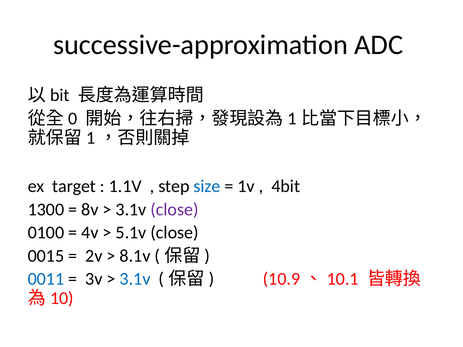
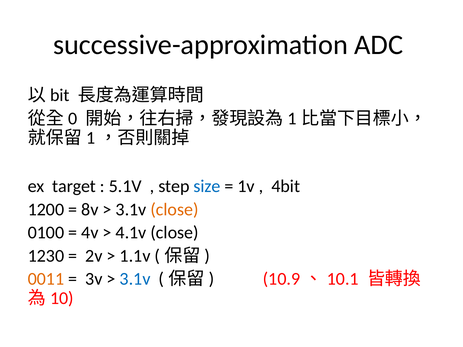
1.1V: 1.1V -> 5.1V (125, 186)
1300: 1300 -> 1200 (46, 210)
close colour: purple -> orange (175, 210)
5.1v: 5.1v -> 4.1v (131, 233)
0015: 0015 -> 1230 (46, 256)
8.1v: 8.1v -> 1.1v (135, 256)
0011 colour: blue -> orange (46, 279)
